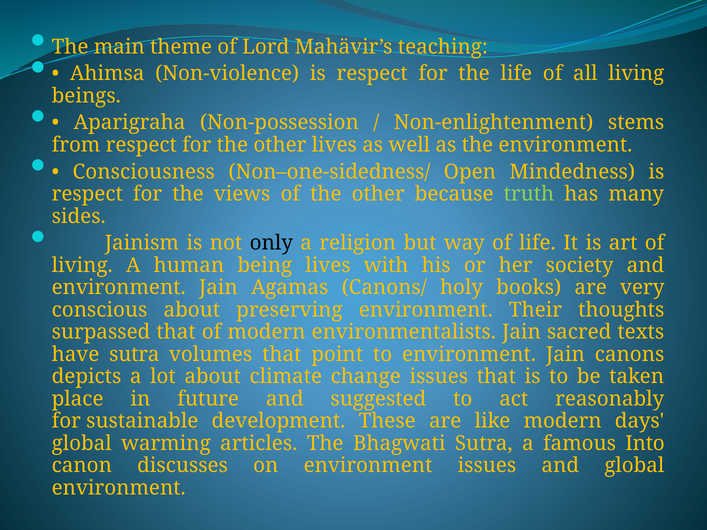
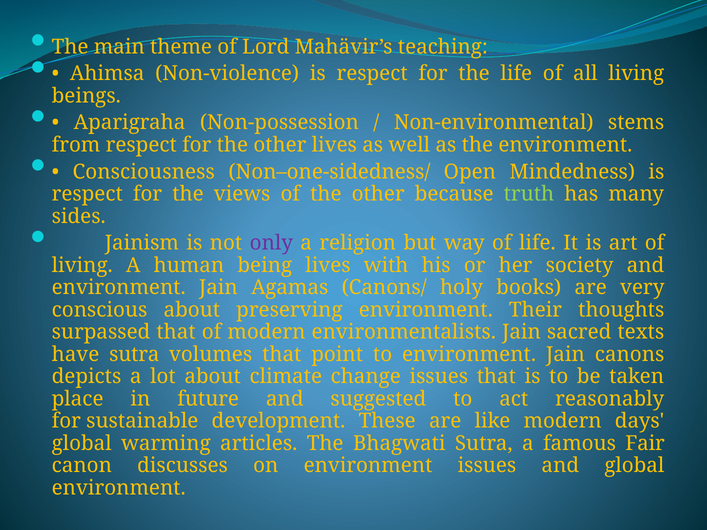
Non-enlightenment: Non-enlightenment -> Non-environmental (494, 123)
only colour: black -> purple (271, 243)
Into: Into -> Fair (645, 444)
